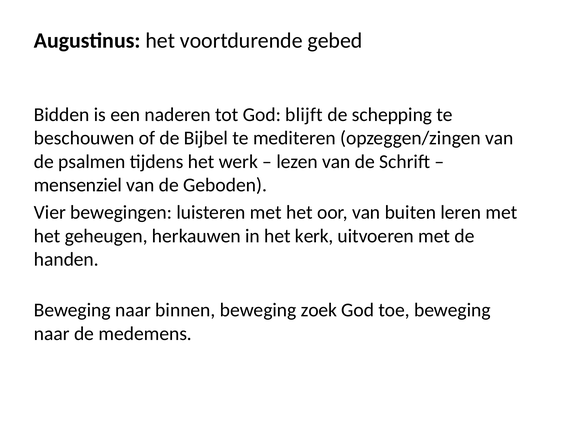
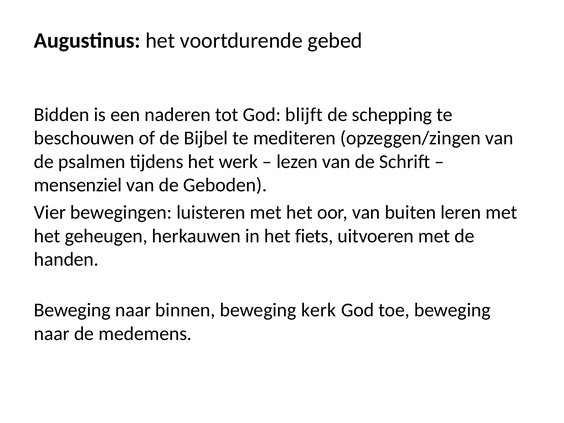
kerk: kerk -> fiets (314, 236)
zoek: zoek -> kerk (319, 310)
